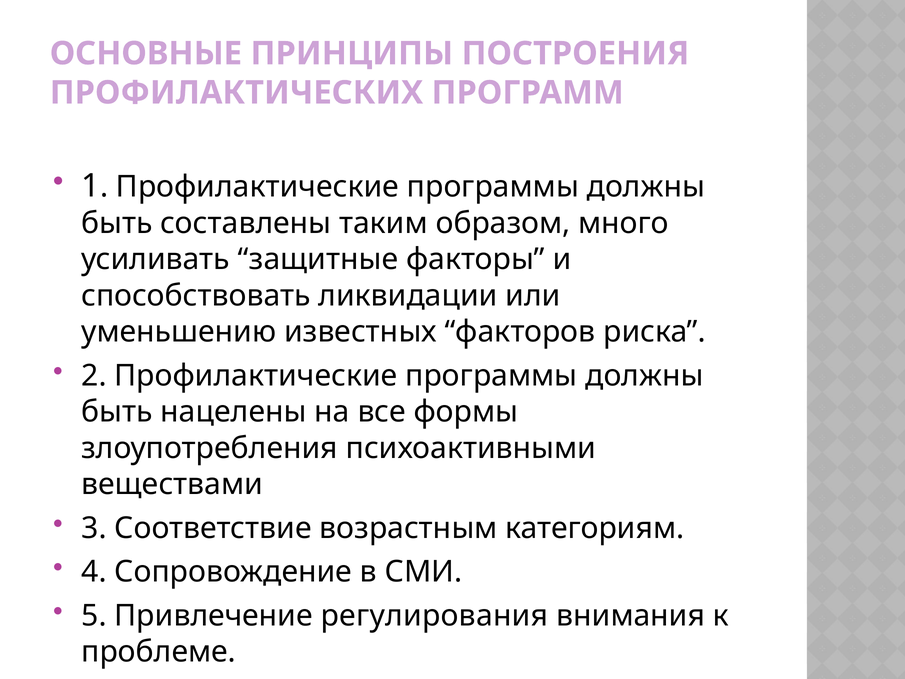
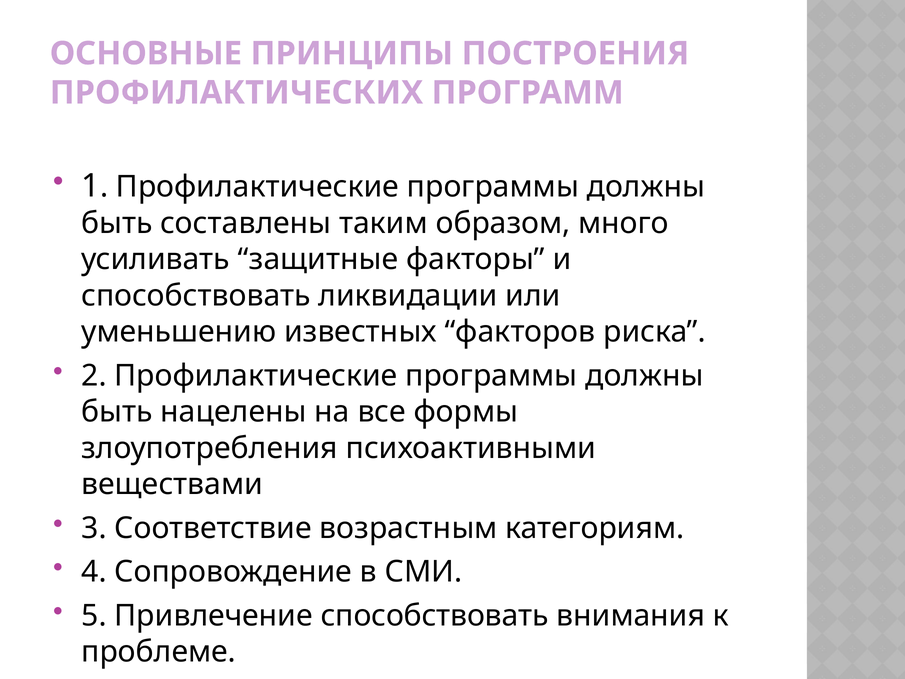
Привлечение регулирования: регулирования -> способствовать (435, 615)
